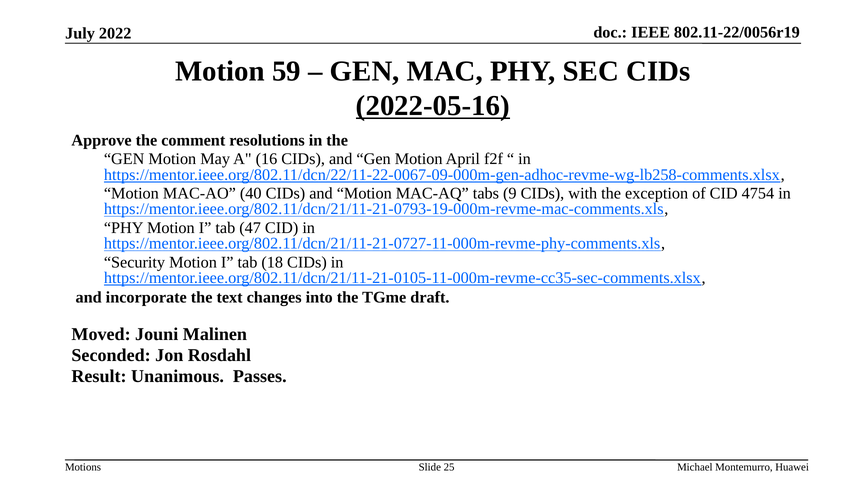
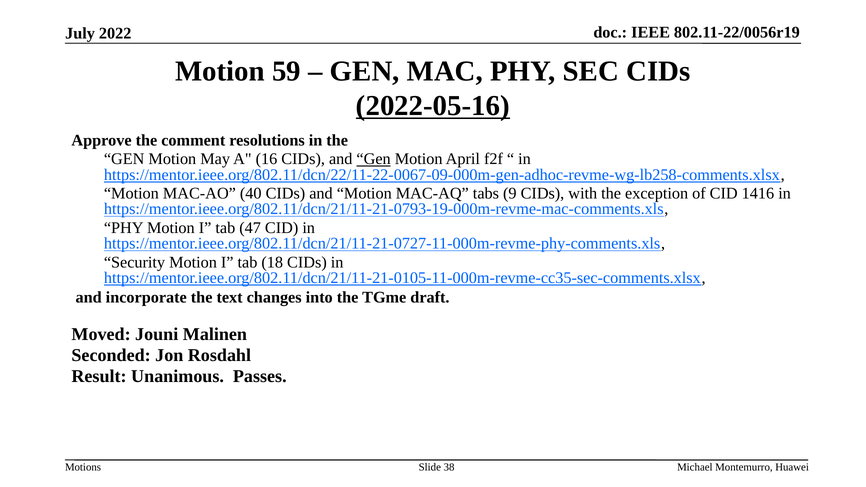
Gen underline: none -> present (374, 159)
4754: 4754 -> 1416 (758, 194)
25: 25 -> 38 (449, 467)
